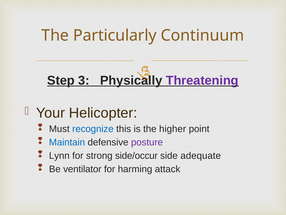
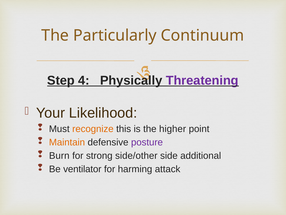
3: 3 -> 4 (84, 80)
Helicopter: Helicopter -> Likelihood (103, 113)
recognize colour: blue -> orange (93, 129)
Maintain colour: blue -> orange (67, 142)
Lynn: Lynn -> Burn (59, 155)
side/occur: side/occur -> side/other (136, 155)
adequate: adequate -> additional (201, 155)
